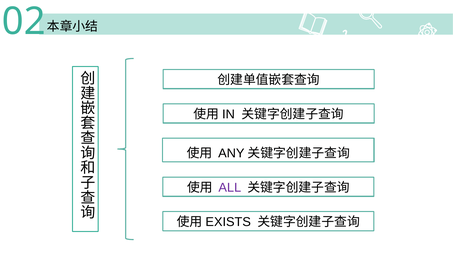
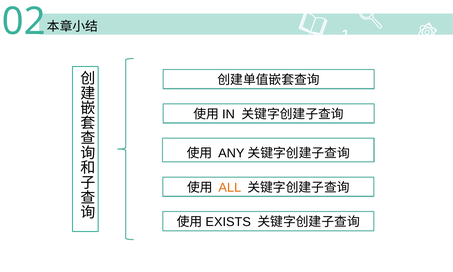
ALL colour: purple -> orange (230, 188)
